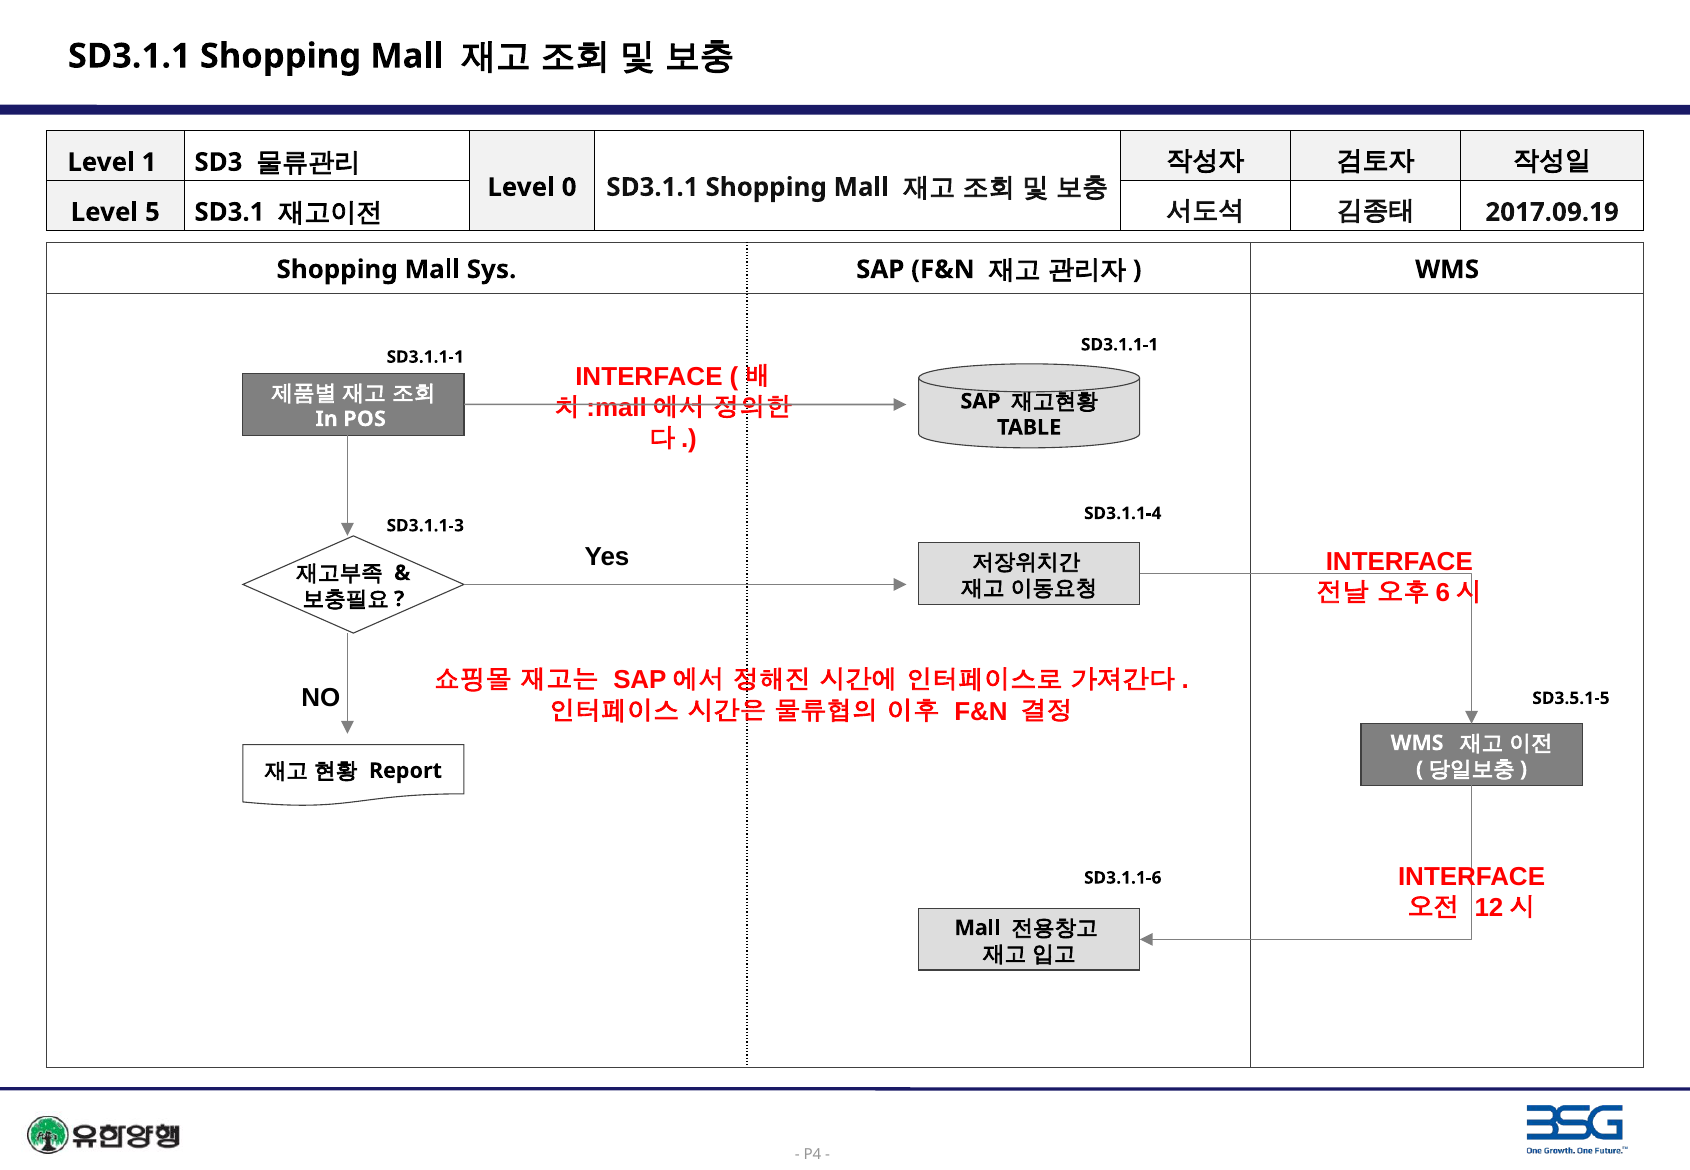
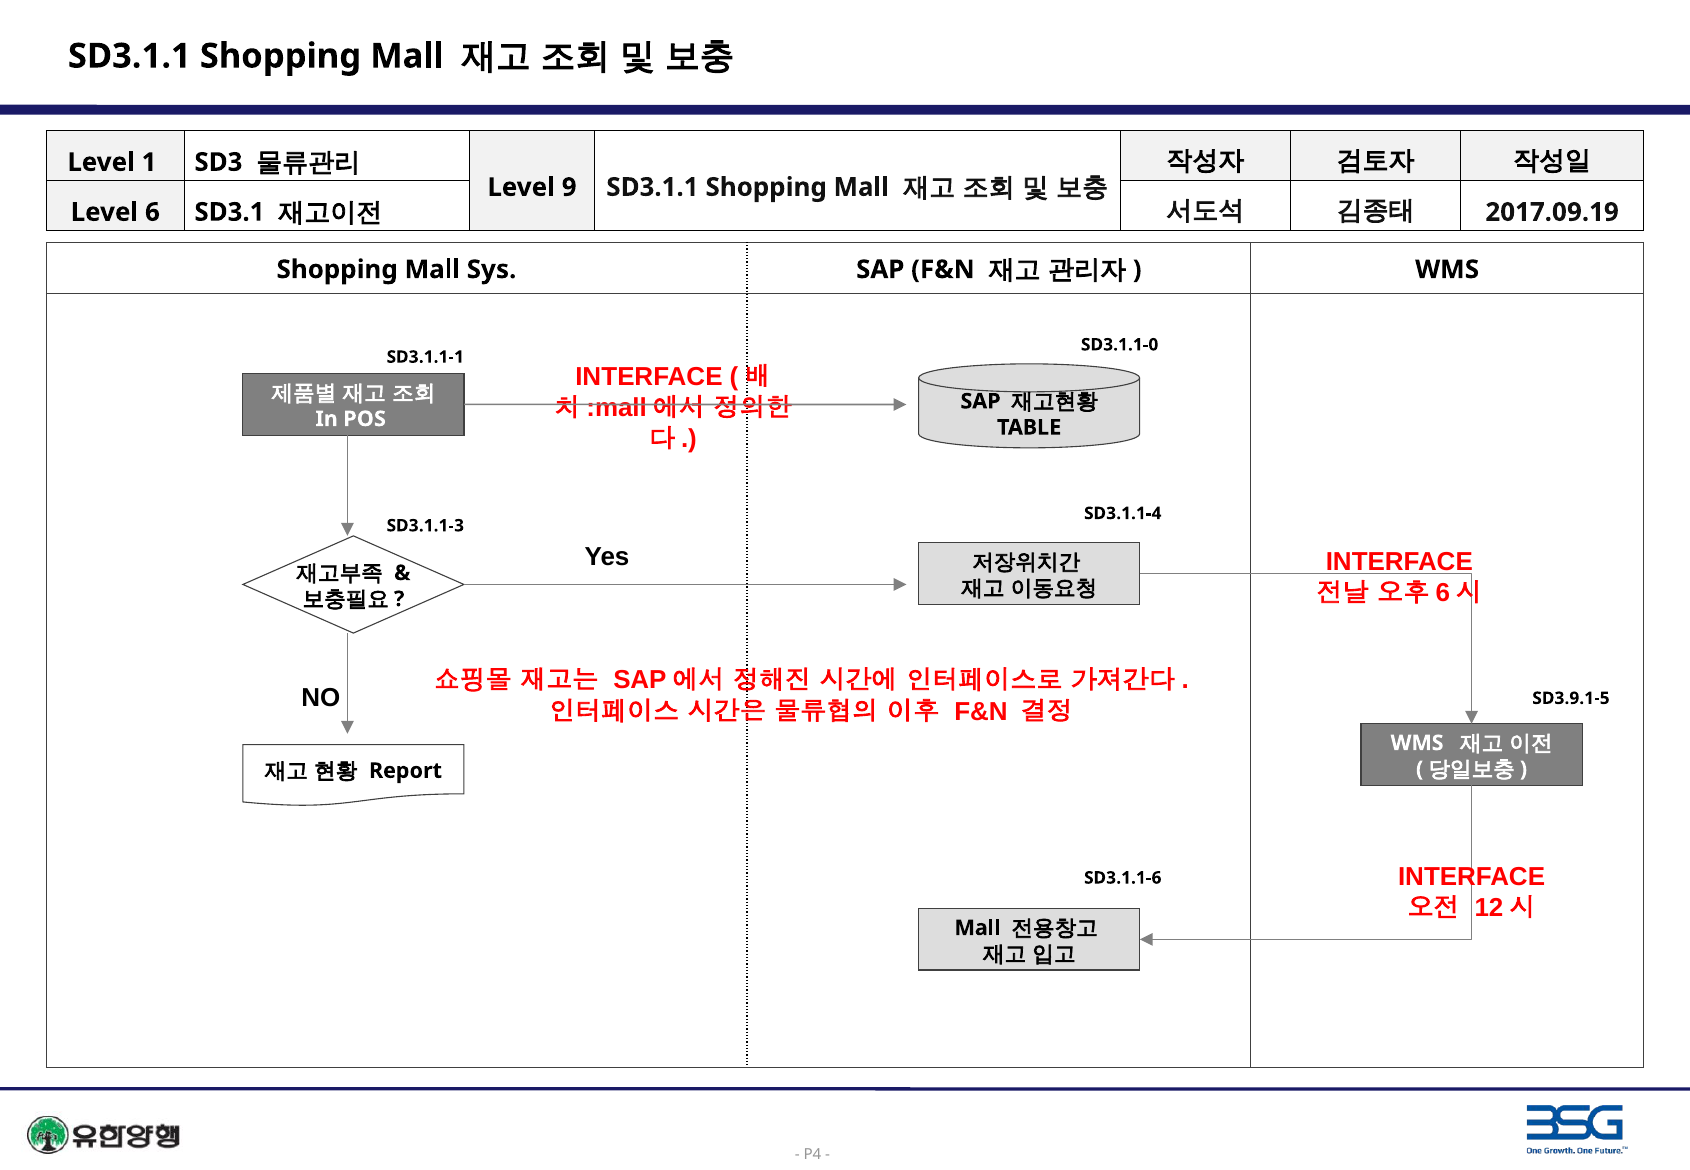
0: 0 -> 9 (569, 187)
5: 5 -> 6 (152, 212)
SD3.1.1-1: SD3.1.1-1 -> SD3.1.1-0 (1120, 345)
SD3.5.1-5: SD3.5.1-5 -> SD3.9.1-5 (1571, 698)
